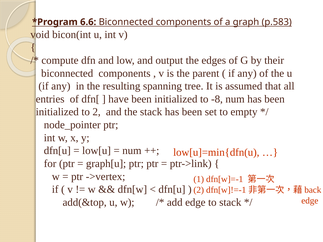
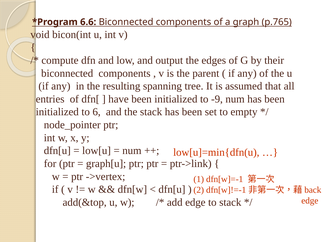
p.583: p.583 -> p.765 (277, 22)
-8: -8 -> -9 (217, 99)
to 2: 2 -> 6 (97, 112)
